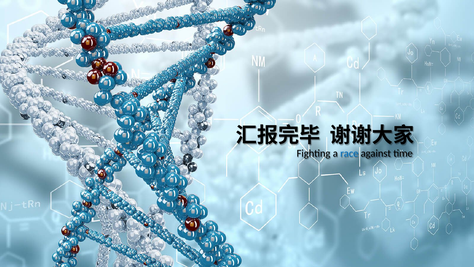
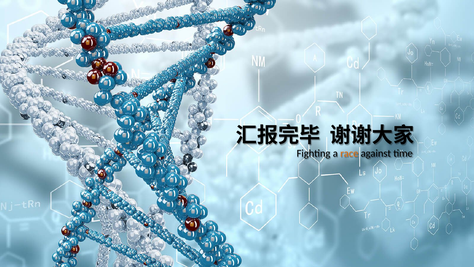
race colour: blue -> orange (349, 153)
